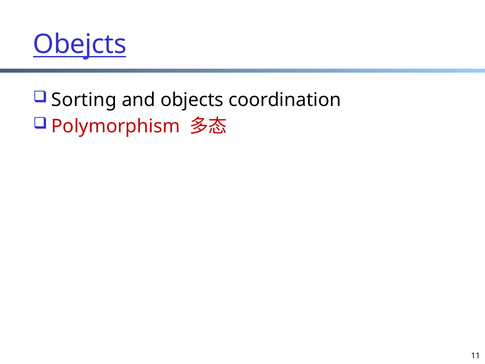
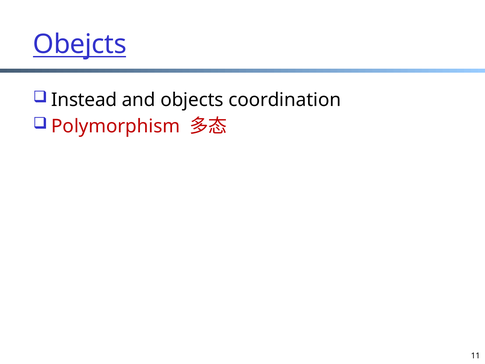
Sorting: Sorting -> Instead (84, 100)
